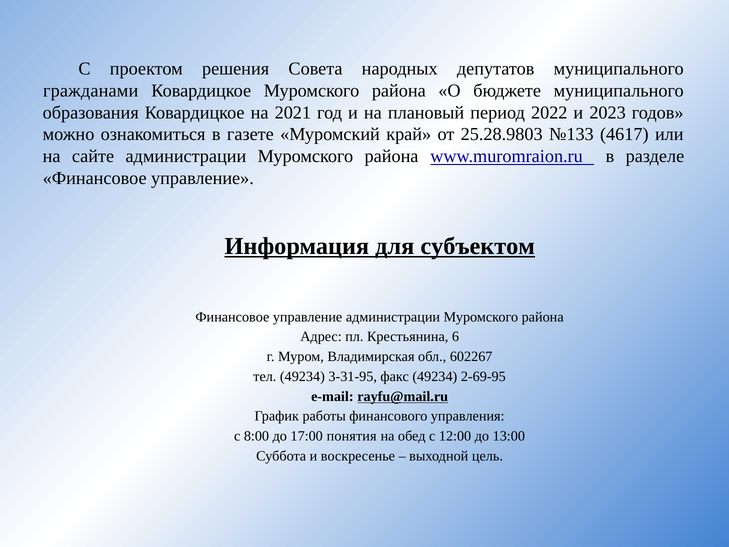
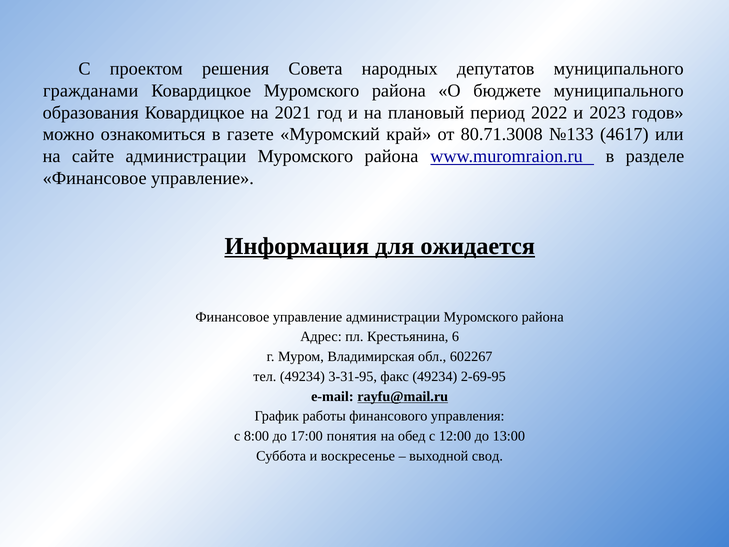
25.28.9803: 25.28.9803 -> 80.71.3008 (502, 134)
субъектом: субъектом -> ожидается (478, 246)
цель: цель -> свод (487, 456)
